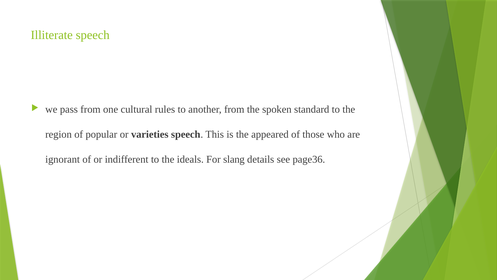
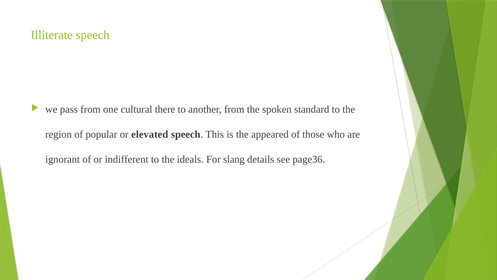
rules: rules -> there (165, 109)
varieties: varieties -> elevated (150, 134)
